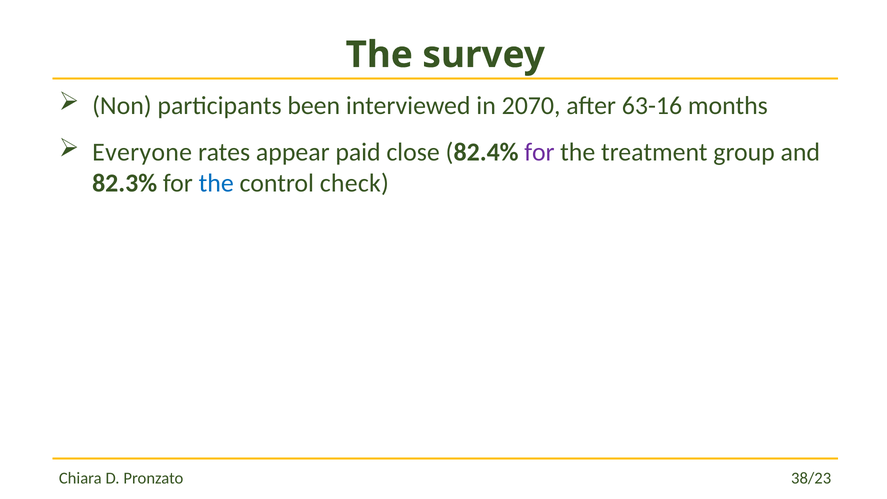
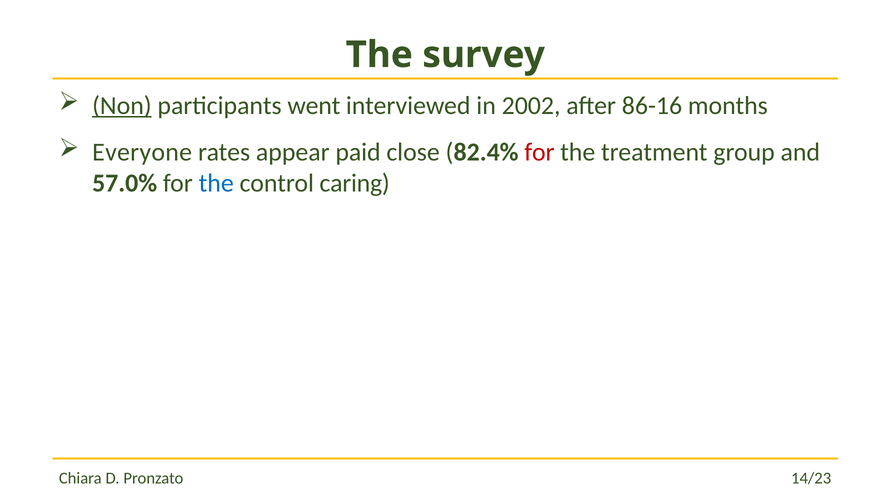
Non underline: none -> present (122, 106)
been: been -> went (314, 106)
2070: 2070 -> 2002 (531, 106)
63-16: 63-16 -> 86-16 (652, 106)
for colour: purple -> red (539, 152)
82.3%: 82.3% -> 57.0% (125, 183)
check: check -> caring (355, 183)
38/23: 38/23 -> 14/23 (811, 478)
